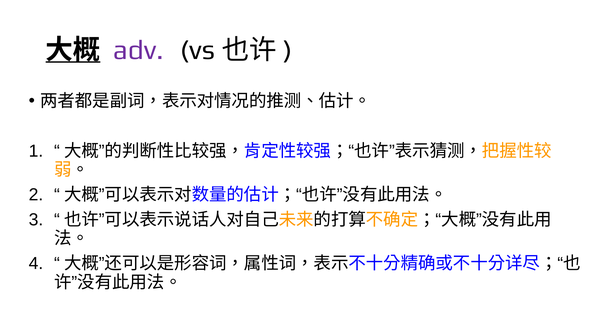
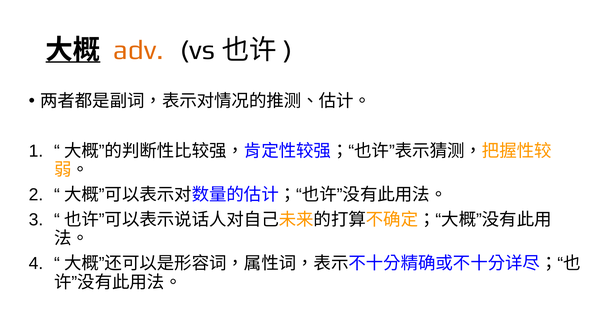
adv colour: purple -> orange (138, 50)
